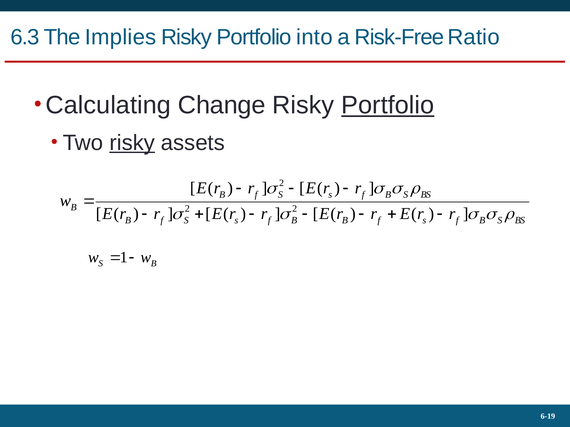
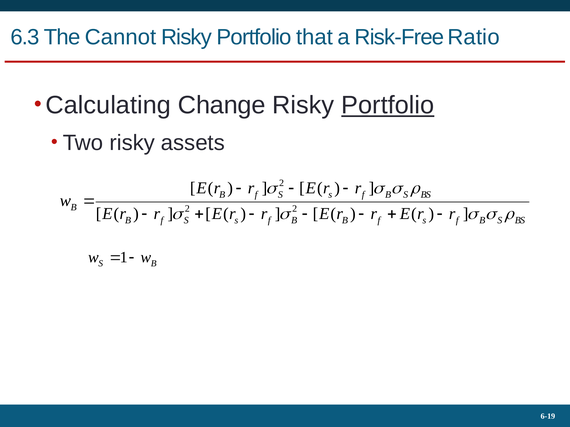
Implies: Implies -> Cannot (121, 37)
into: into -> that (315, 37)
risky underline: present -> none (132, 143)
